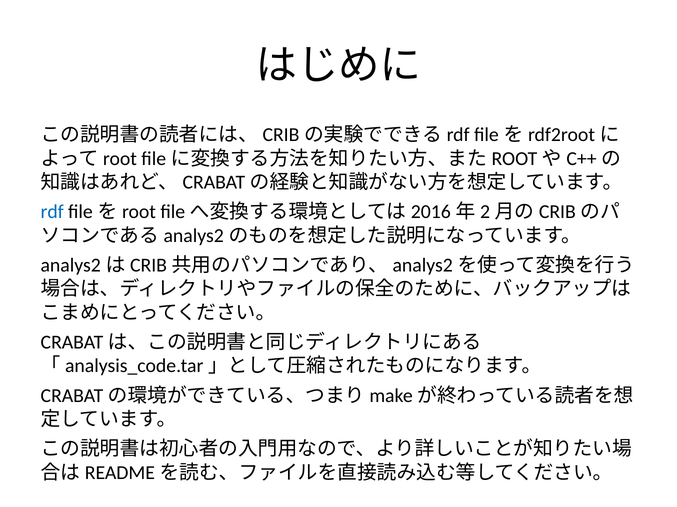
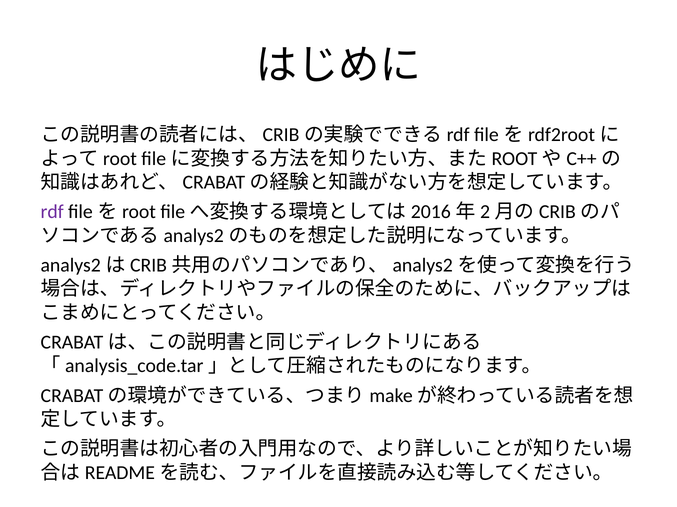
rdf colour: blue -> purple (52, 212)
